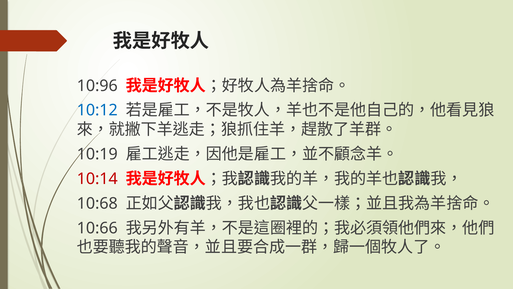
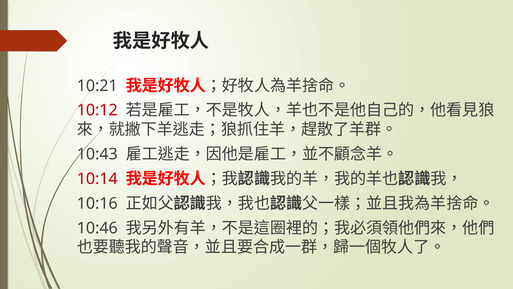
10:96: 10:96 -> 10:21 (97, 86)
10:12 colour: blue -> red (97, 110)
10:19: 10:19 -> 10:43 (97, 154)
10:68: 10:68 -> 10:16 (97, 203)
10:66: 10:66 -> 10:46 (97, 228)
